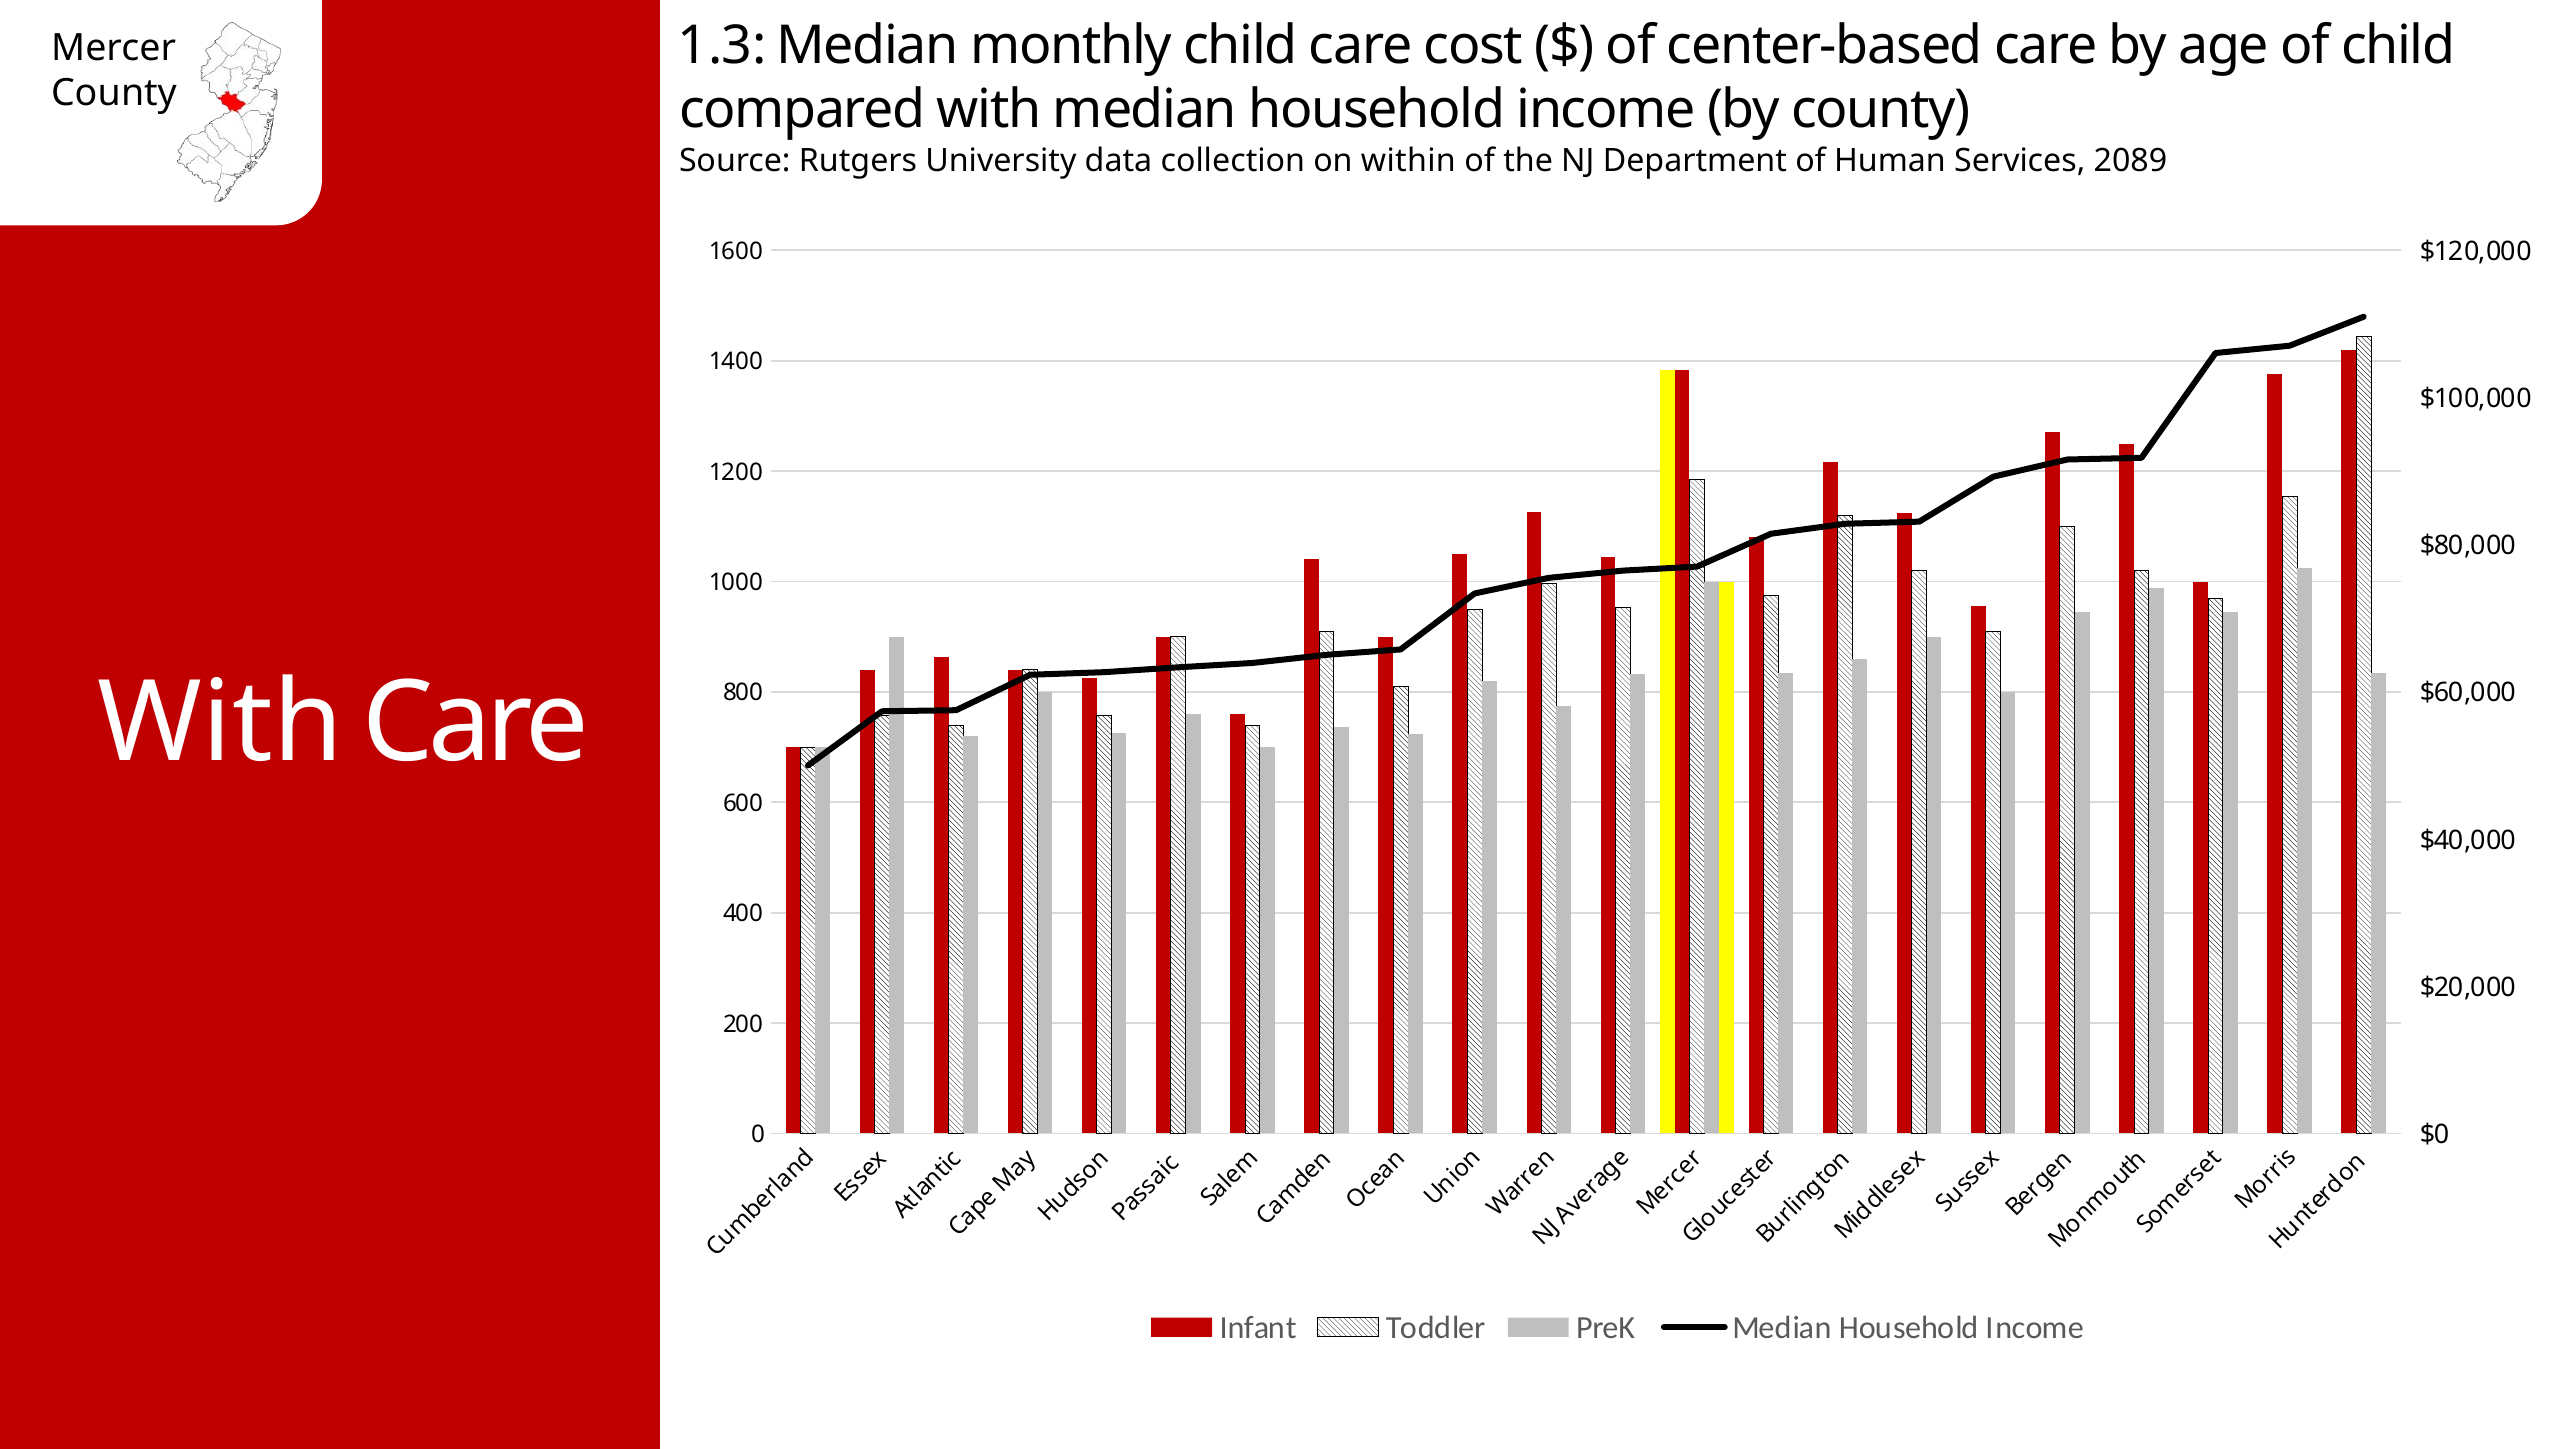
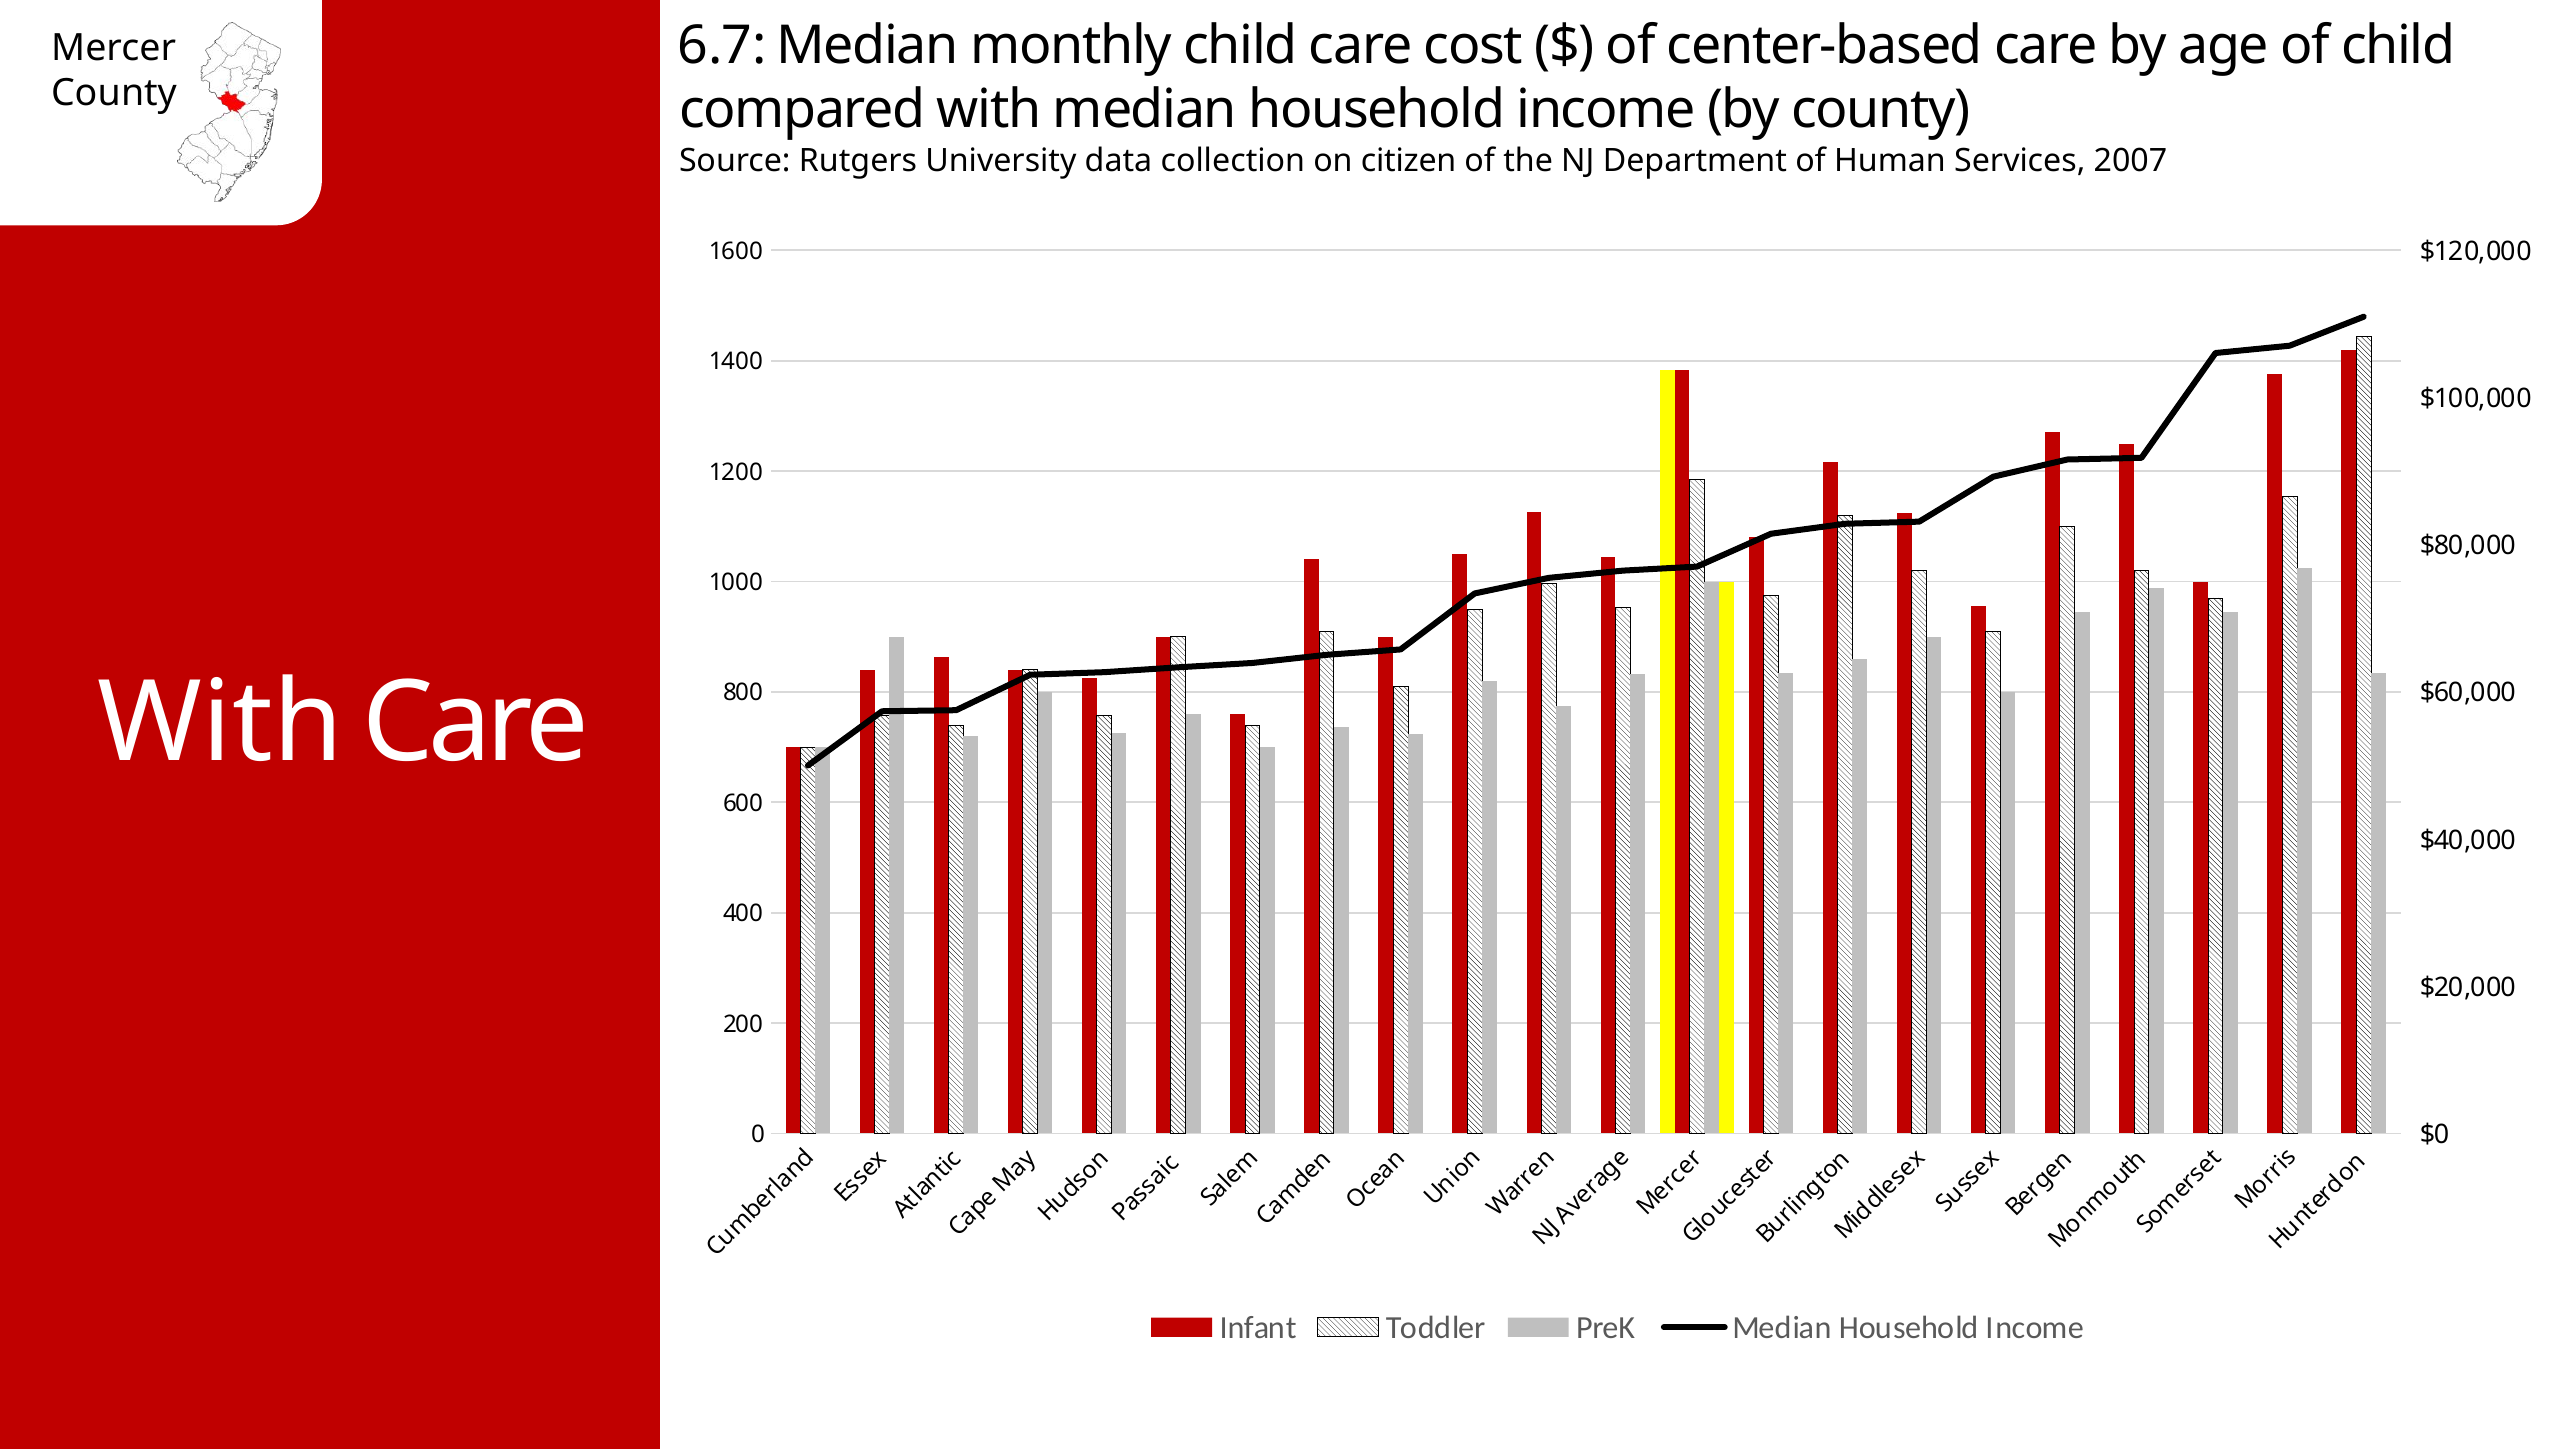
1.3: 1.3 -> 6.7 (722, 45)
within: within -> citizen (1409, 161)
2089: 2089 -> 2007 (2130, 161)
